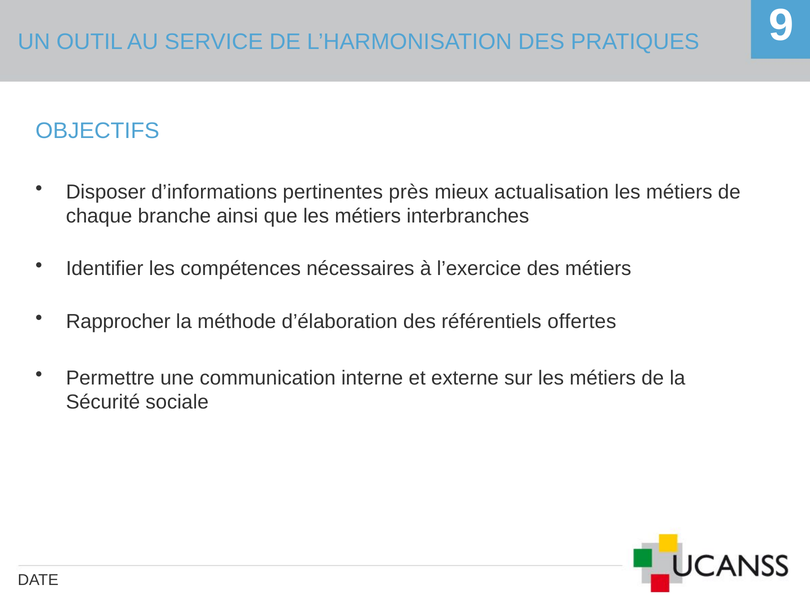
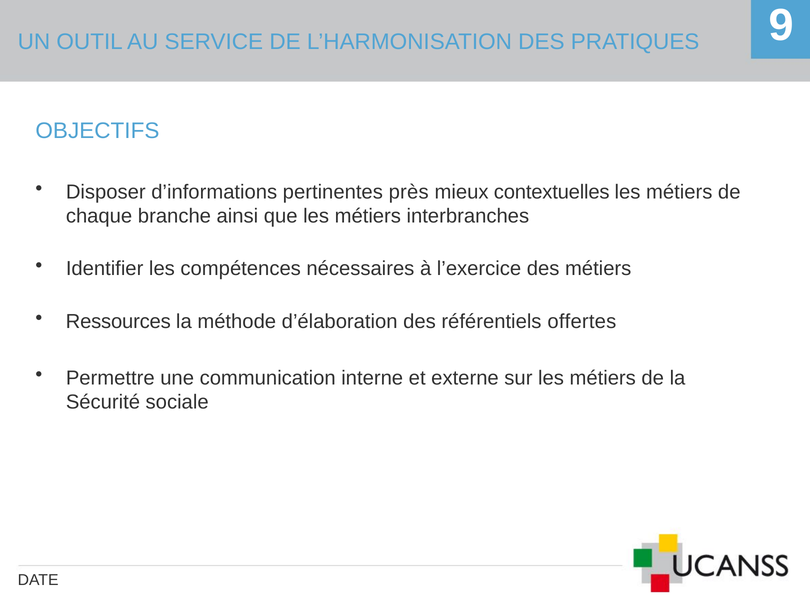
actualisation: actualisation -> contextuelles (552, 192)
Rapprocher: Rapprocher -> Ressources (118, 322)
